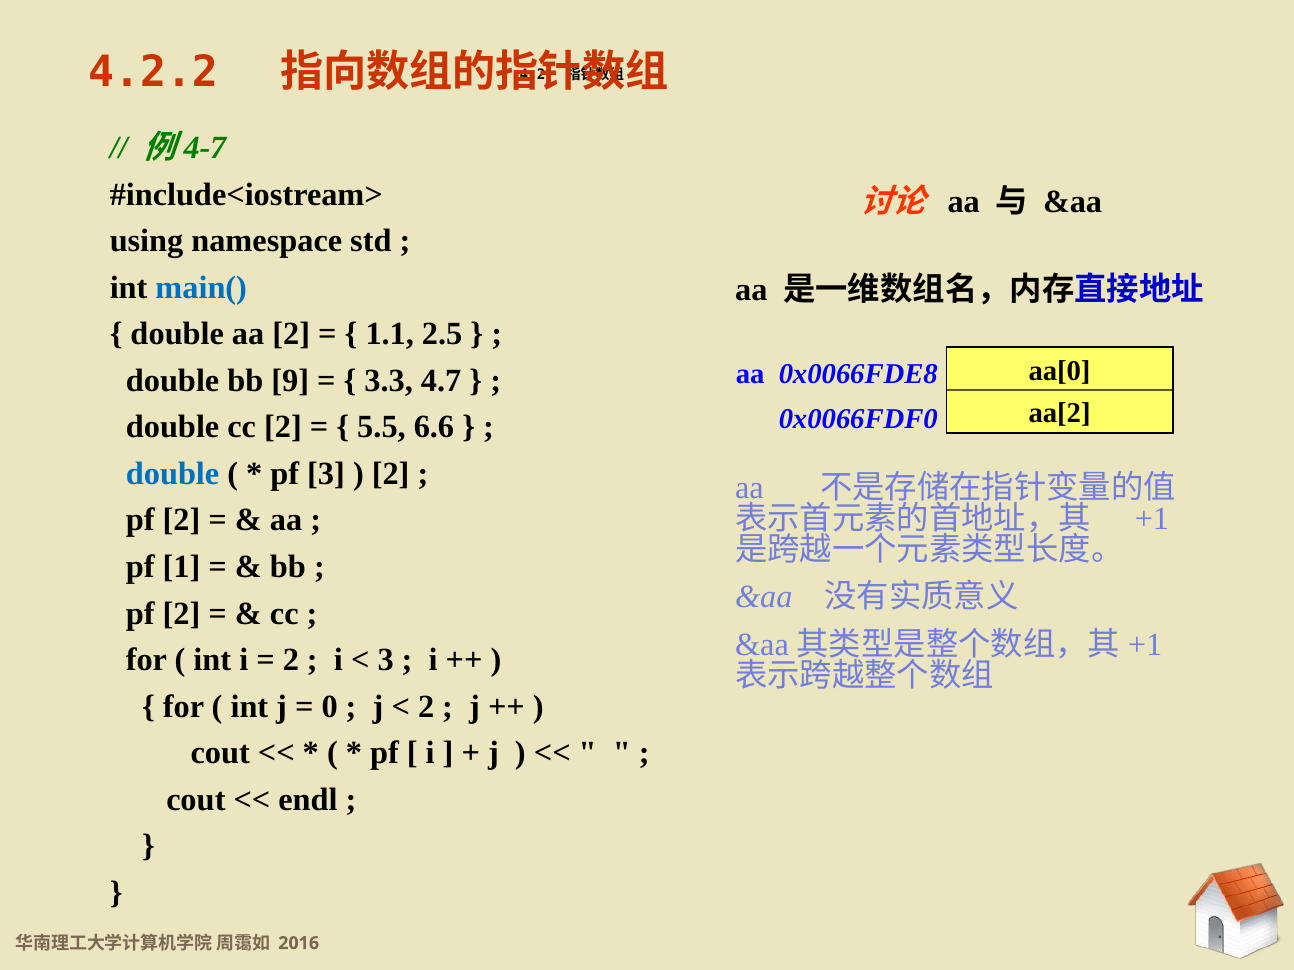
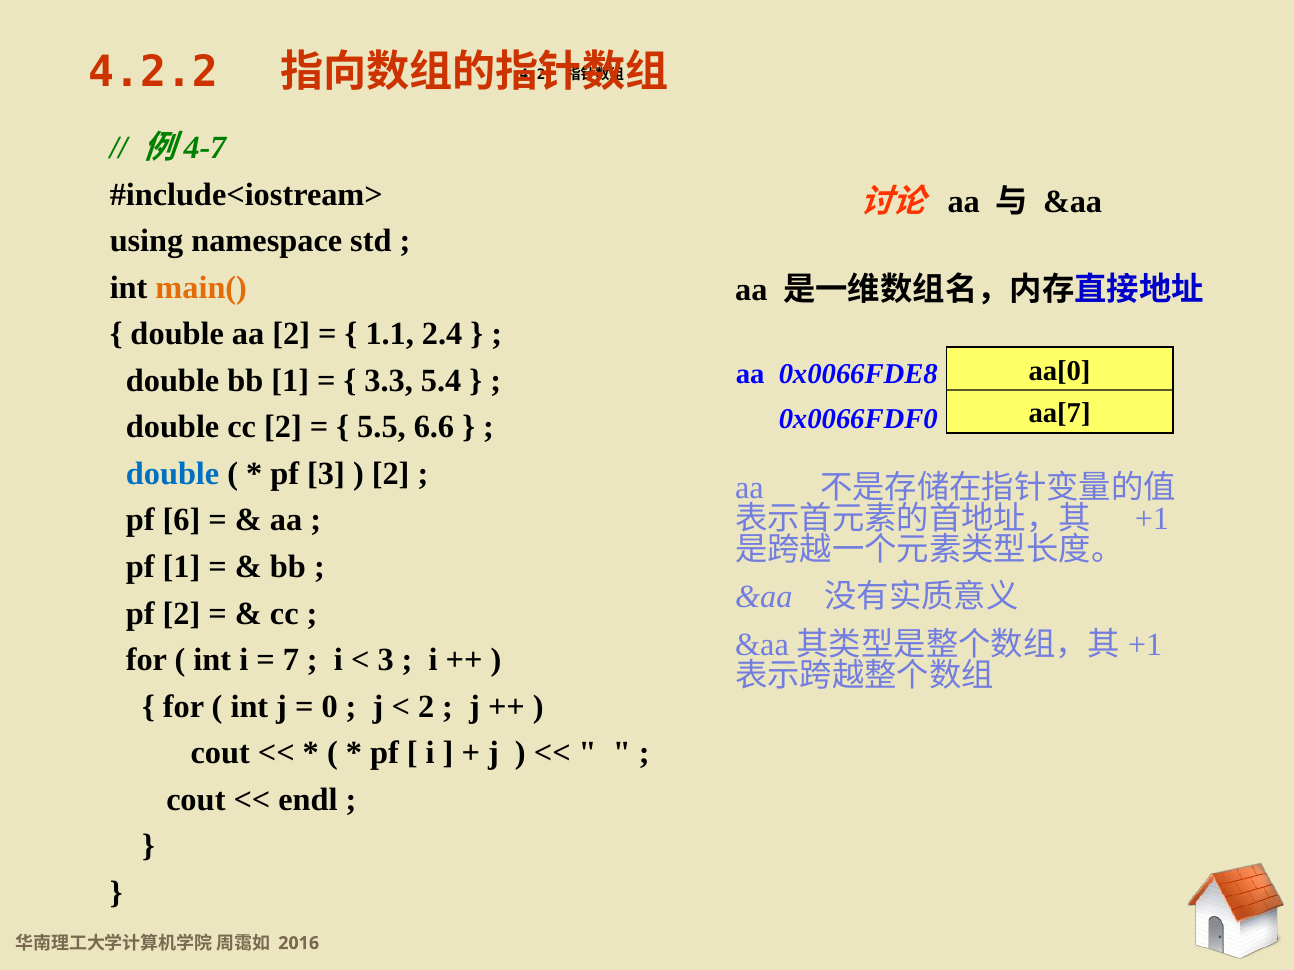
main( colour: blue -> orange (201, 288)
2.5: 2.5 -> 2.4 (442, 334)
bb 9: 9 -> 1 (290, 381)
4.7: 4.7 -> 5.4 (441, 381)
aa[2: aa[2 -> aa[7 (1060, 413)
2: 2 -> 6 (181, 521)
2: 2 -> 7 (291, 660)
